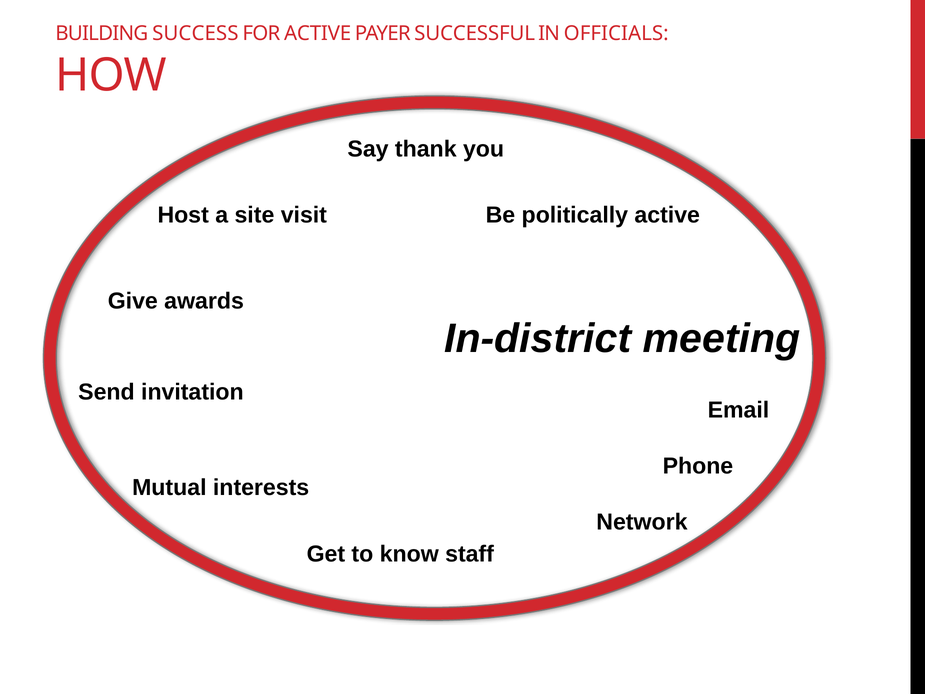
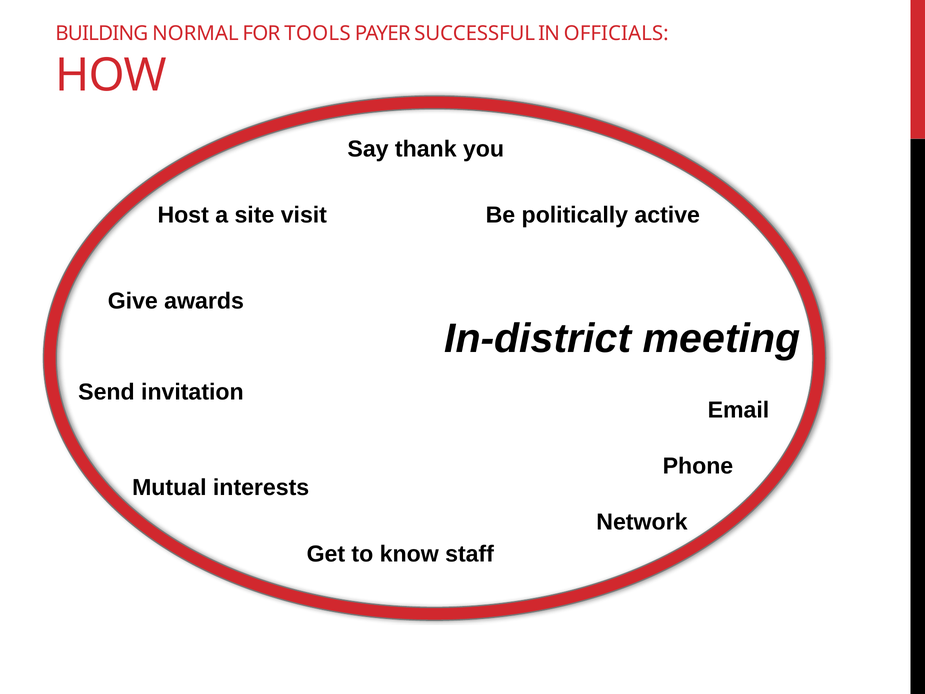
SUCCESS: SUCCESS -> NORMAL (195, 34)
FOR ACTIVE: ACTIVE -> TOOLS (317, 34)
